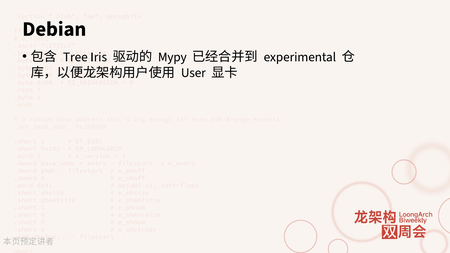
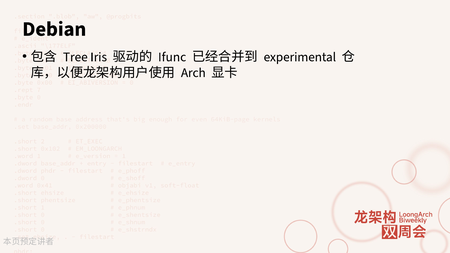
Mypy: Mypy -> Ifunc (172, 57)
User: User -> Arch (193, 73)
